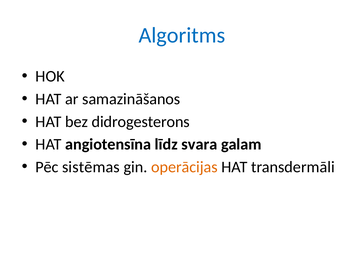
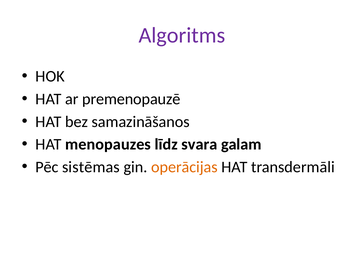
Algoritms colour: blue -> purple (182, 35)
samazināšanos: samazināšanos -> premenopauzē (131, 99)
didrogesterons: didrogesterons -> samazināšanos (141, 122)
angiotensīna: angiotensīna -> menopauzes (108, 144)
